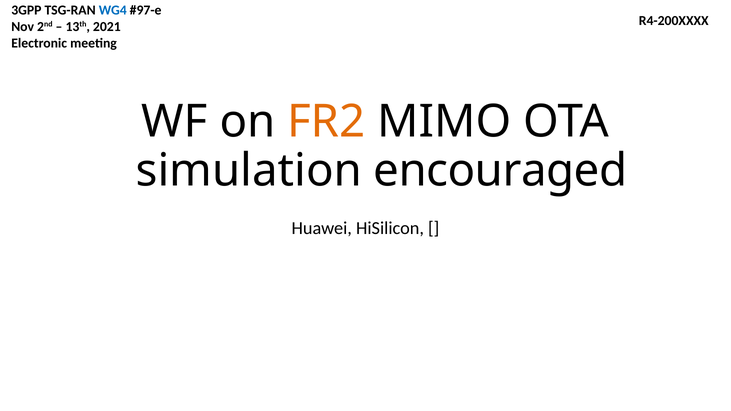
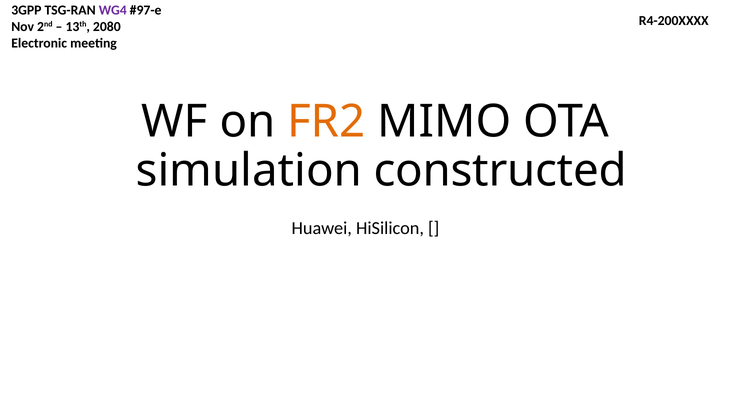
WG4 colour: blue -> purple (113, 10)
2021: 2021 -> 2080 (107, 27)
encouraged: encouraged -> constructed (500, 171)
